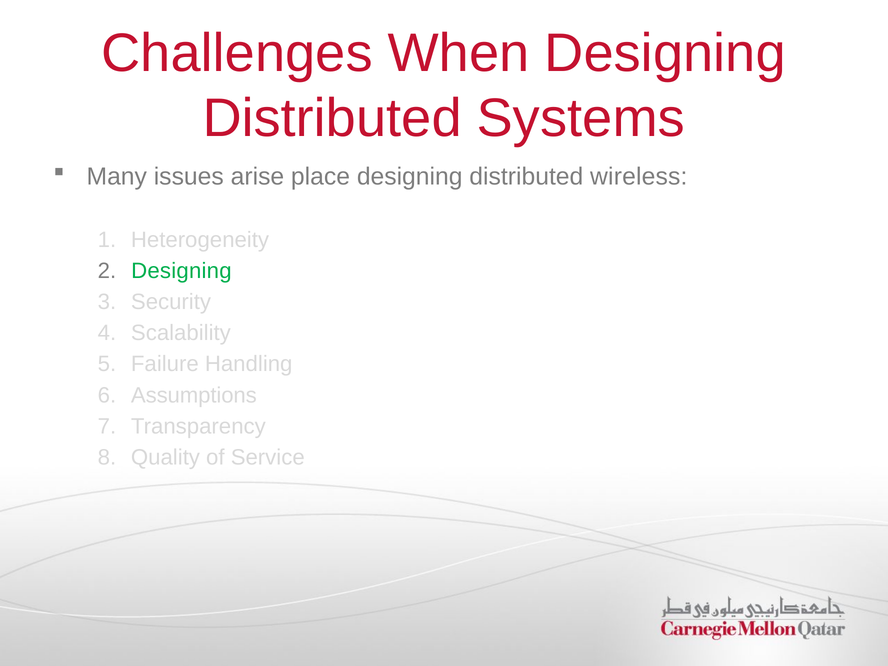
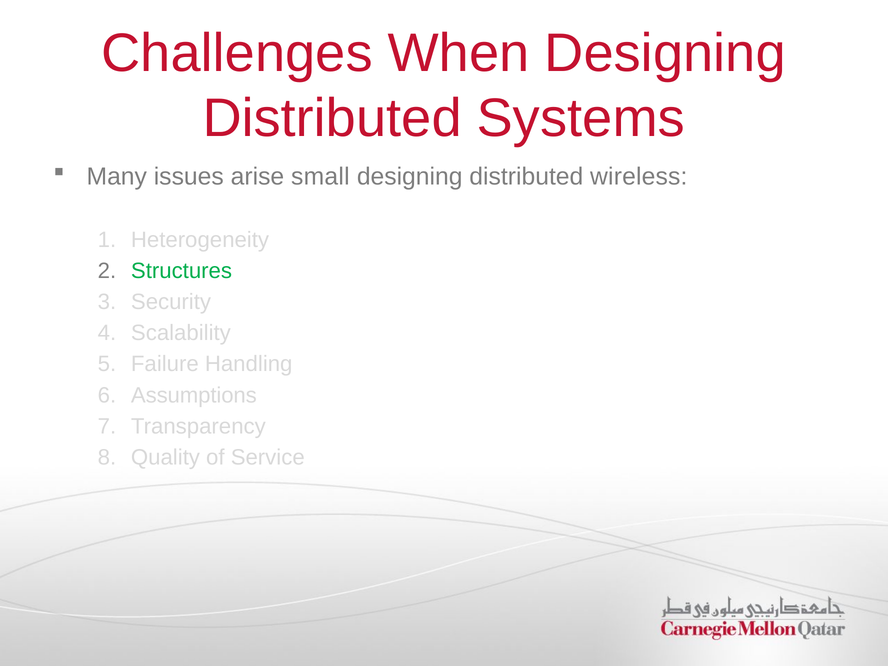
place: place -> small (320, 176)
Designing: Designing -> Structures (182, 271)
